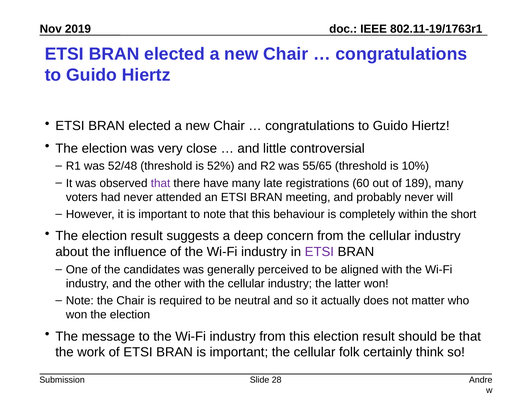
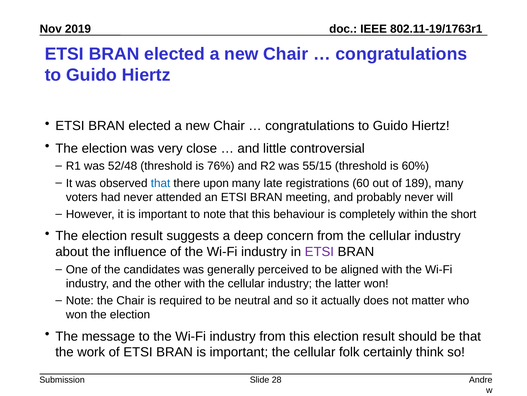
52%: 52% -> 76% (221, 166)
55/65: 55/65 -> 55/15 (317, 166)
10%: 10% -> 60% (415, 166)
that colour: purple -> blue (161, 183)
have: have -> upon (216, 183)
